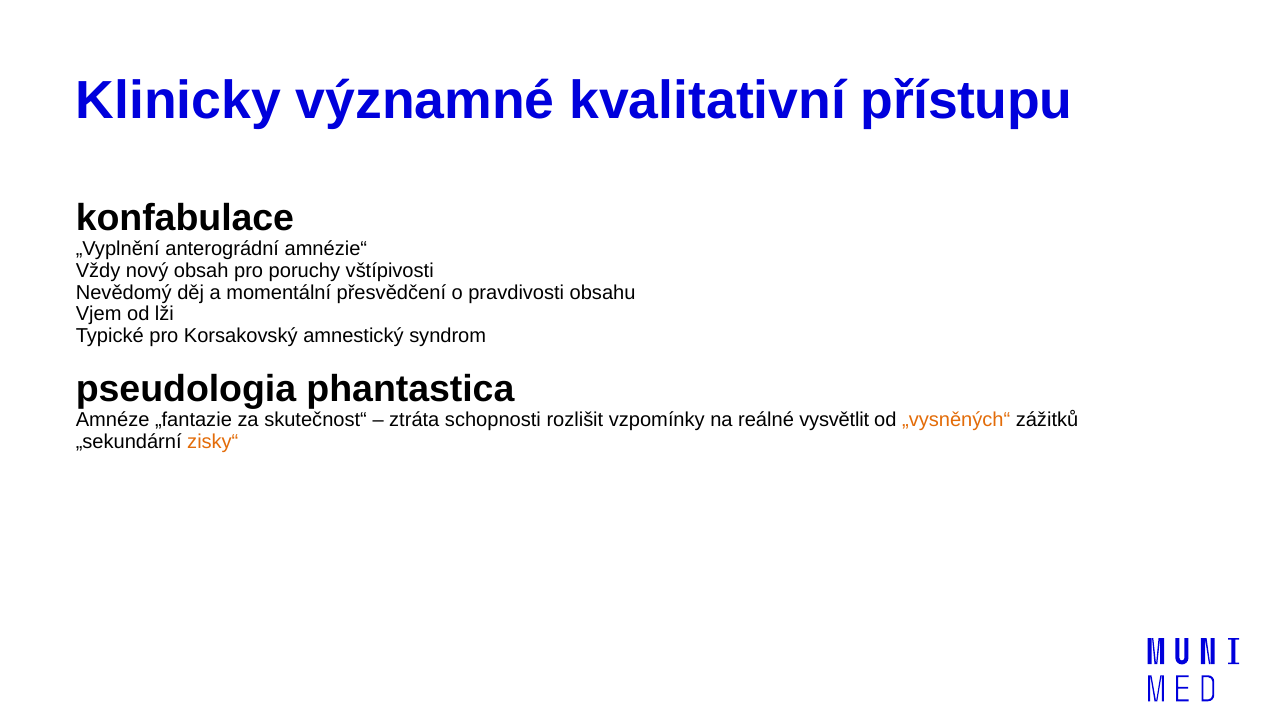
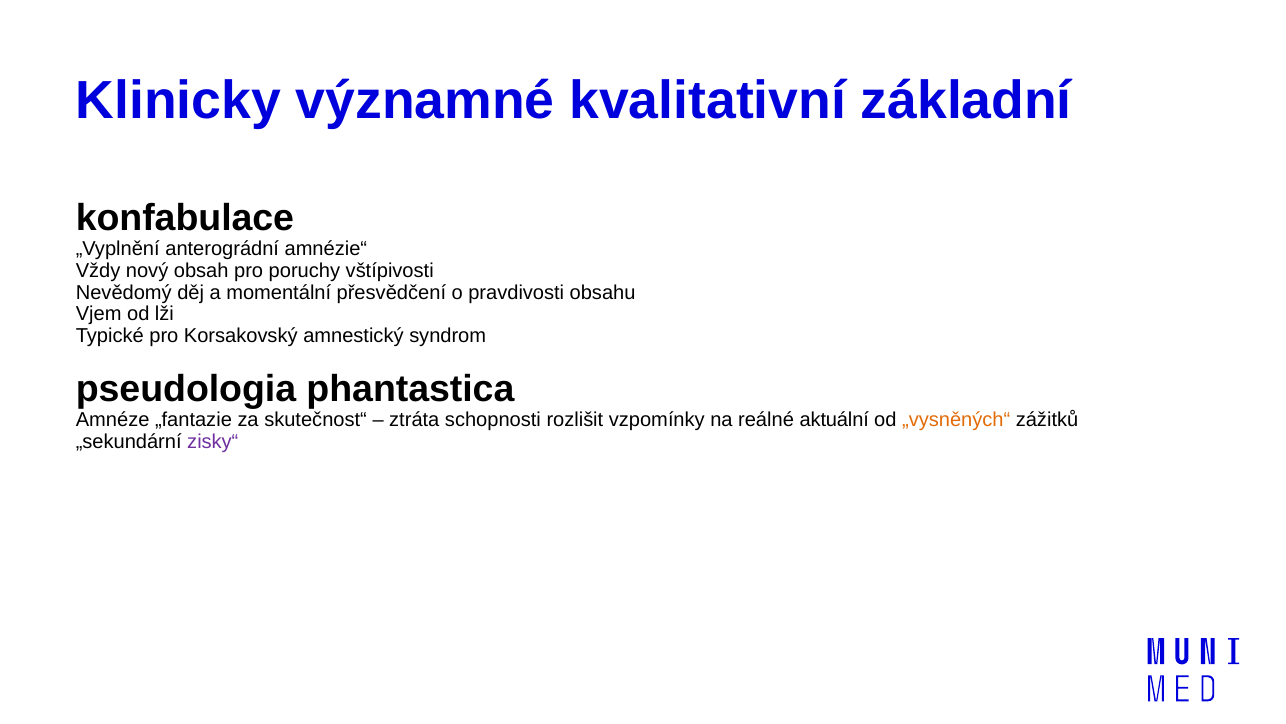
přístupu: přístupu -> základní (966, 101)
vysvětlit: vysvětlit -> aktuální (834, 419)
zisky“ colour: orange -> purple (213, 441)
